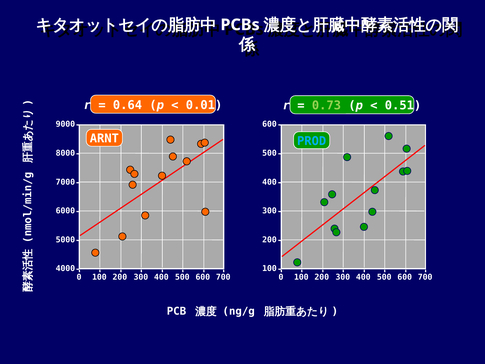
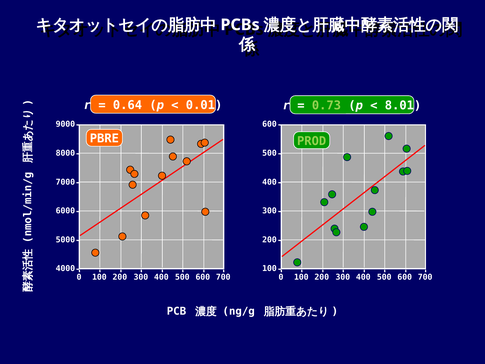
0.51: 0.51 -> 8.01 (403, 106)
ARNT: ARNT -> PBRE (104, 139)
PROD colour: light blue -> light green (312, 141)
